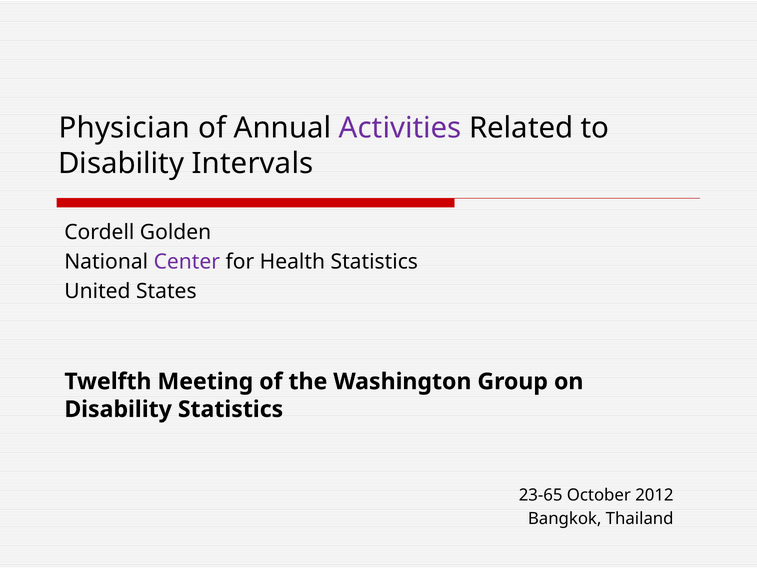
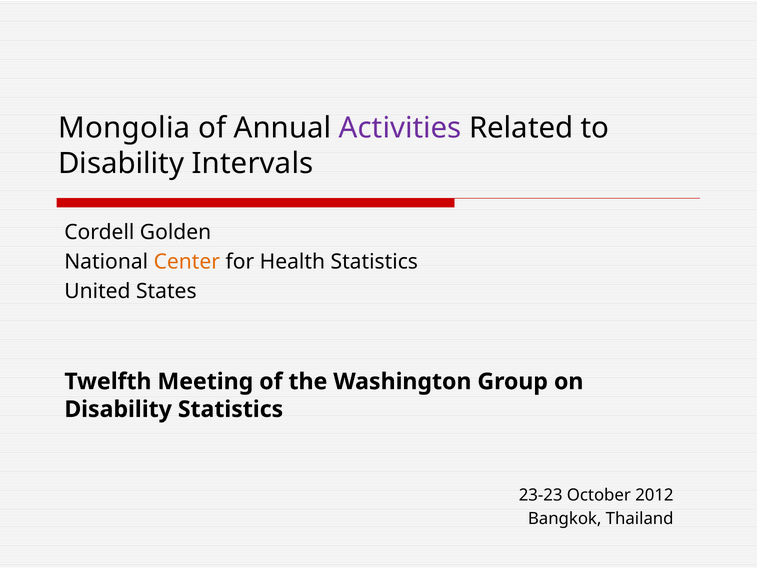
Physician: Physician -> Mongolia (124, 128)
Center colour: purple -> orange (187, 262)
23-65: 23-65 -> 23-23 (541, 495)
